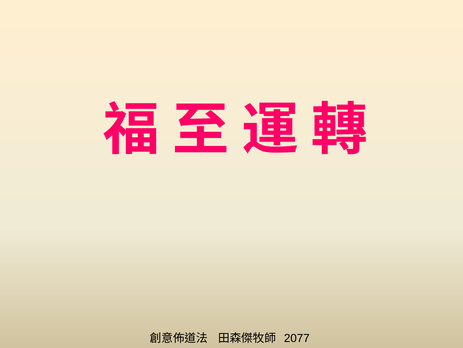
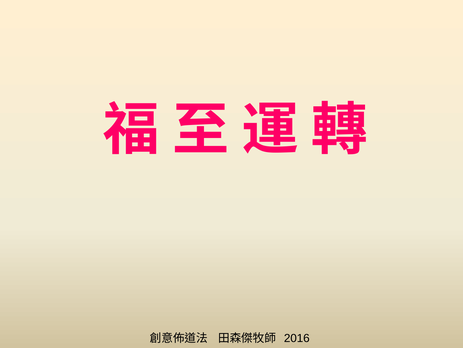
2077: 2077 -> 2016 (297, 338)
